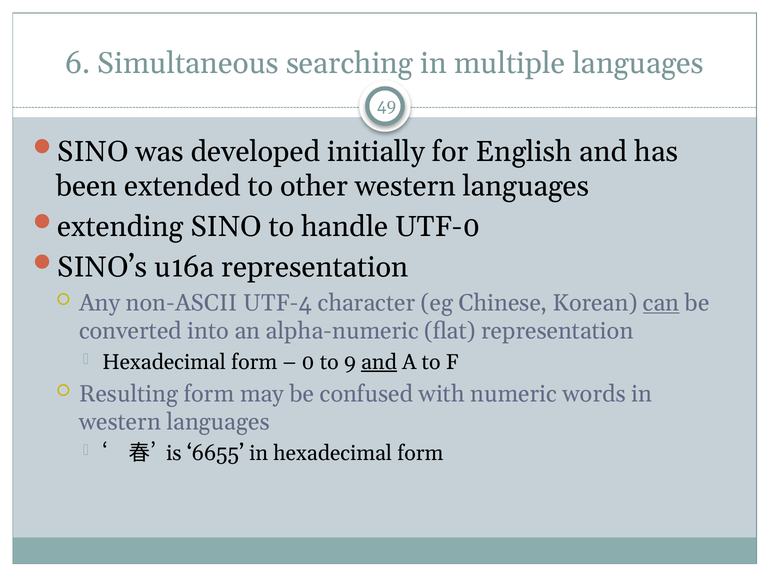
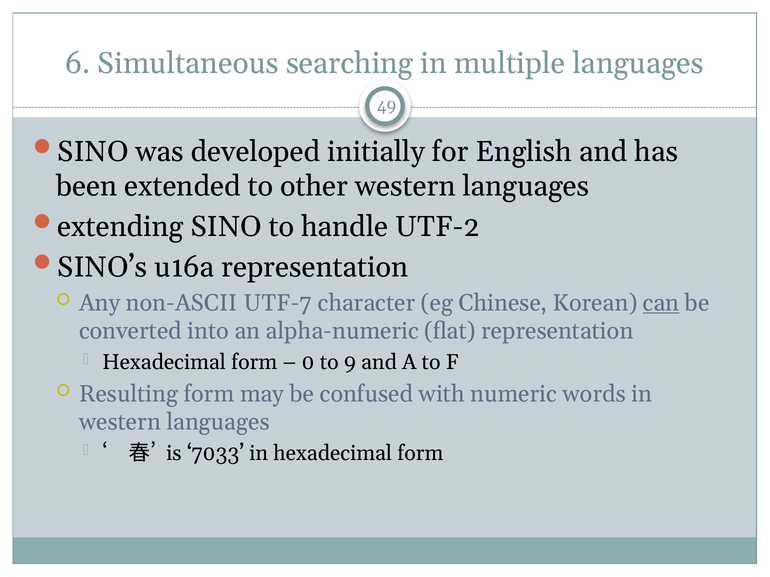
UTF-0: UTF-0 -> UTF-2 (438, 227)
UTF-4: UTF-4 -> UTF-7 (278, 303)
and underline: present -> none (379, 362)
6655: 6655 -> 7033 (215, 453)
